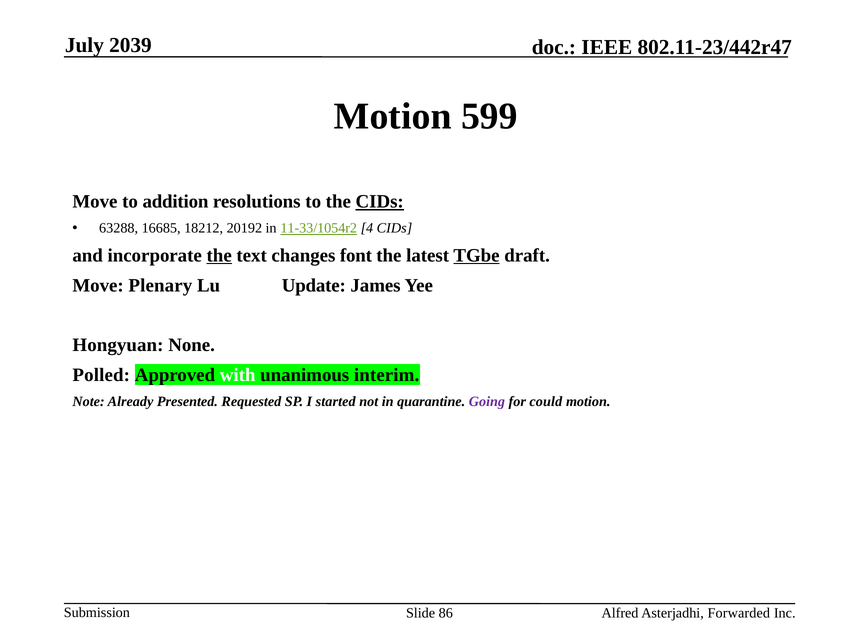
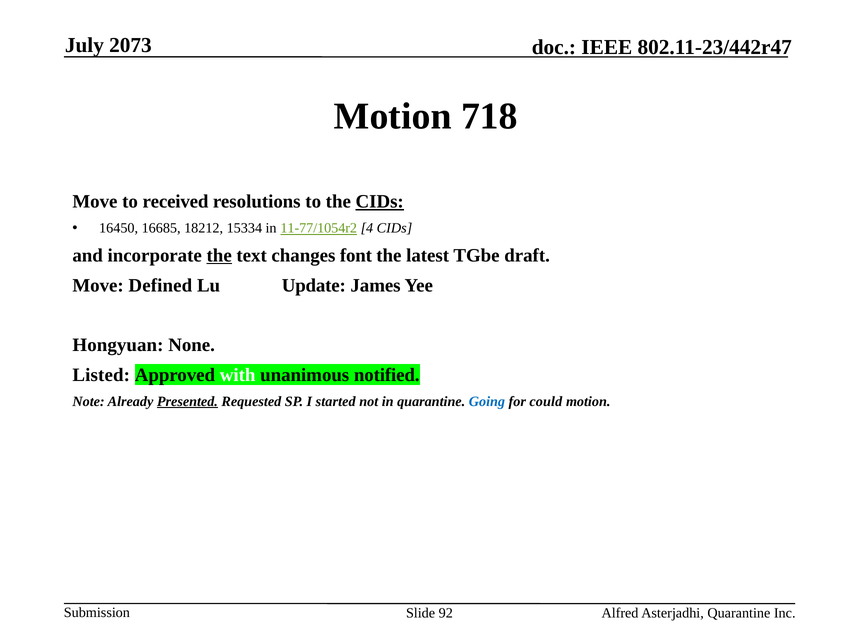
2039: 2039 -> 2073 (130, 45)
599: 599 -> 718 (489, 116)
addition: addition -> received (175, 202)
63288: 63288 -> 16450 (119, 228)
20192: 20192 -> 15334 (244, 228)
11-33/1054r2: 11-33/1054r2 -> 11-77/1054r2 (319, 228)
TGbe underline: present -> none (477, 256)
Plenary: Plenary -> Defined (160, 285)
Polled: Polled -> Listed (101, 375)
interim: interim -> notified (387, 375)
Presented underline: none -> present (187, 401)
Going colour: purple -> blue (487, 401)
86: 86 -> 92 (446, 613)
Asterjadhi Forwarded: Forwarded -> Quarantine (739, 613)
